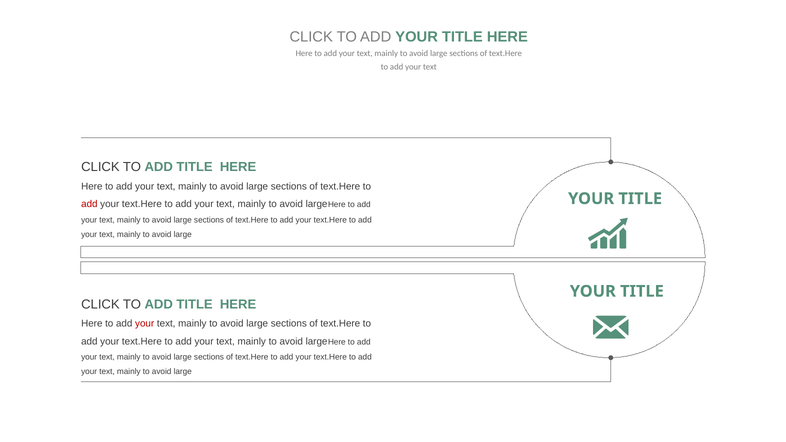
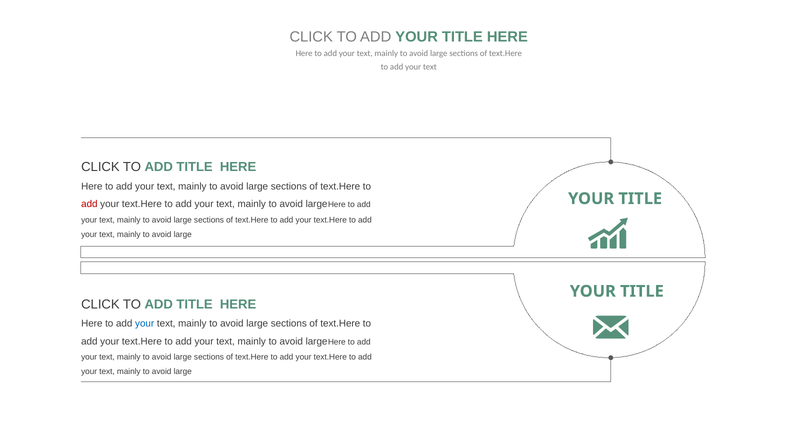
your colour: red -> blue (145, 324)
